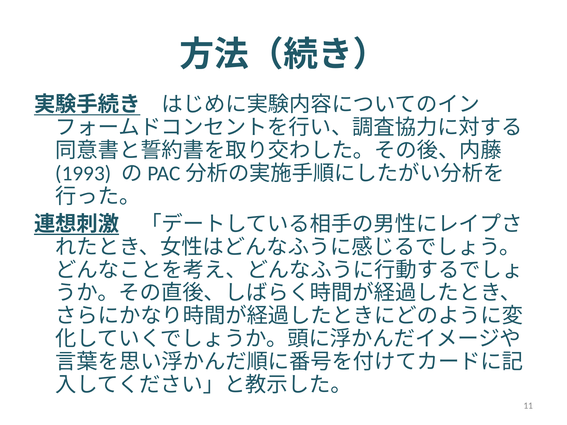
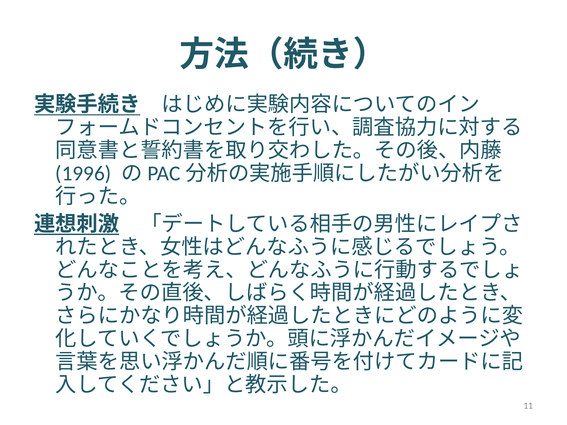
1993: 1993 -> 1996 (83, 174)
